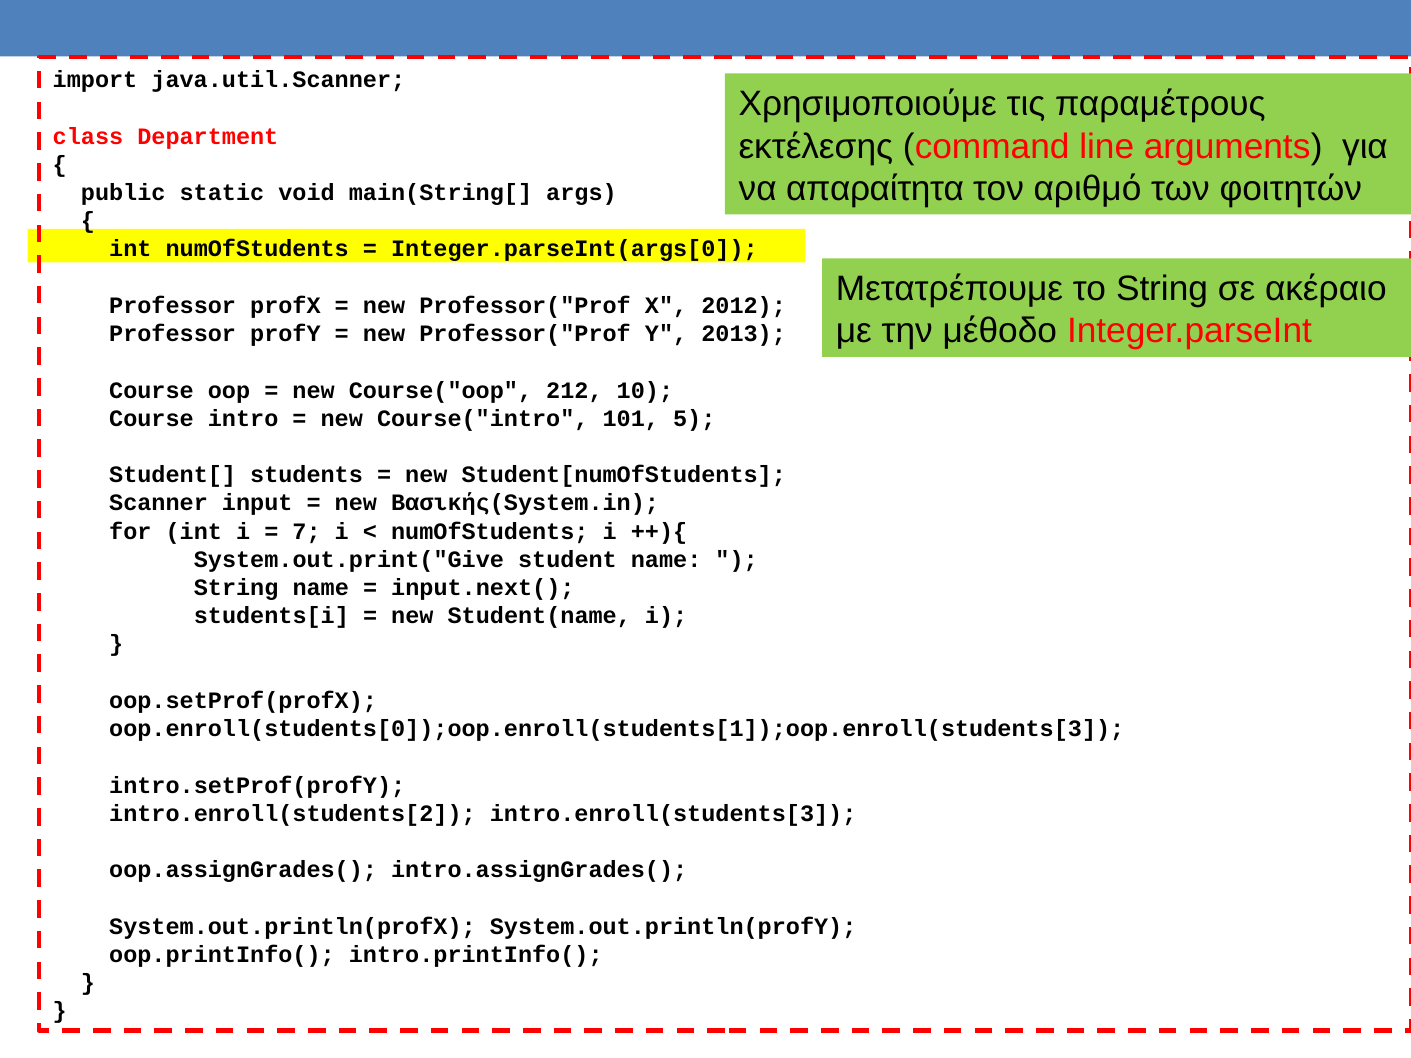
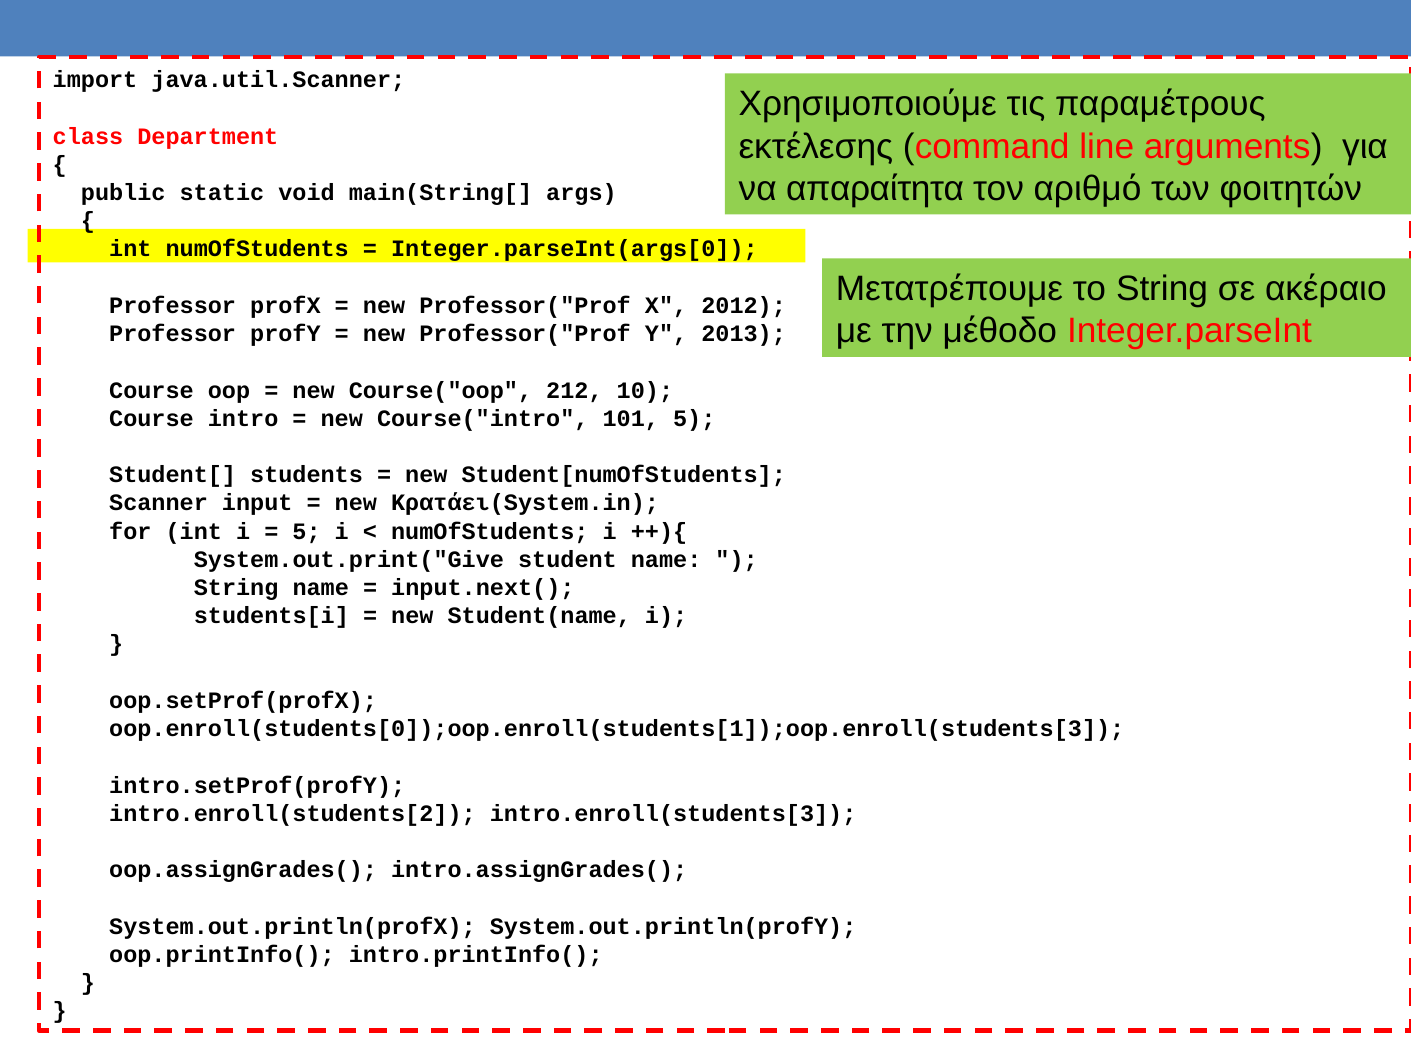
Βασικής(System.in: Βασικής(System.in -> Κρατάει(System.in (525, 503)
7: 7 -> 5 (307, 531)
